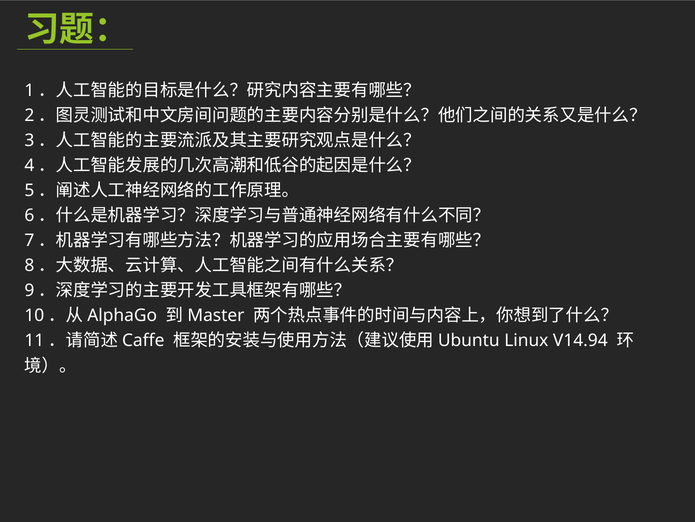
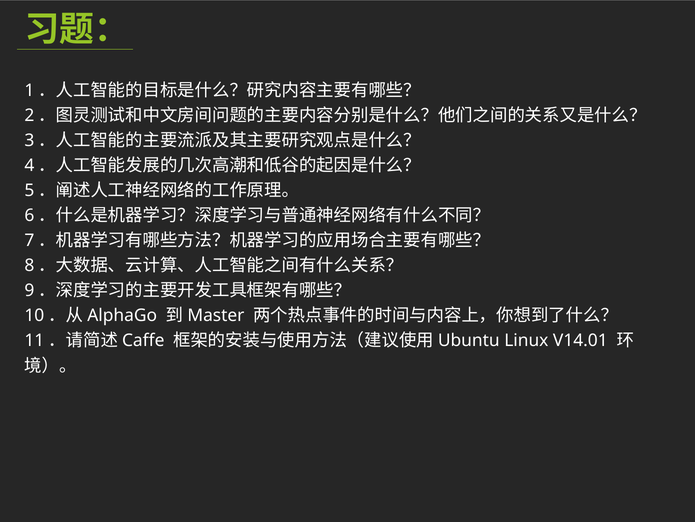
V14.94: V14.94 -> V14.01 (580, 340)
